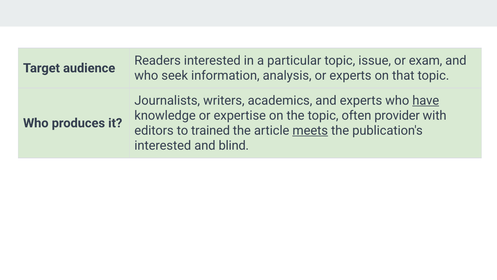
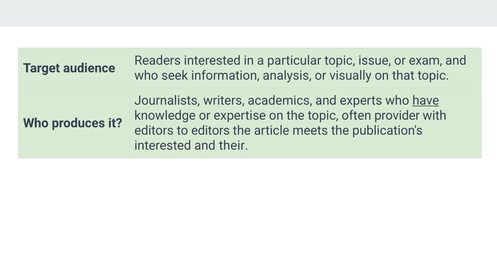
or experts: experts -> visually (350, 75)
to trained: trained -> editors (211, 130)
meets underline: present -> none (310, 130)
blind: blind -> their (234, 145)
